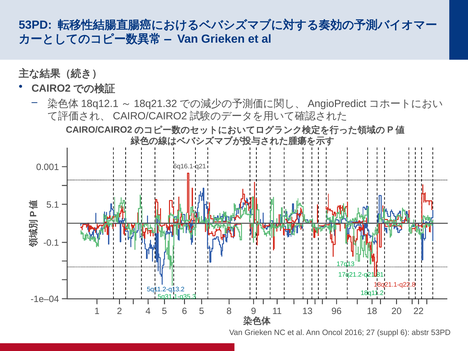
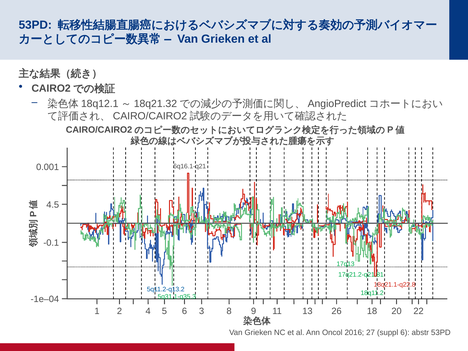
5.1: 5.1 -> 4.5 (53, 205)
6 5: 5 -> 3 (202, 311)
96: 96 -> 26 (337, 311)
